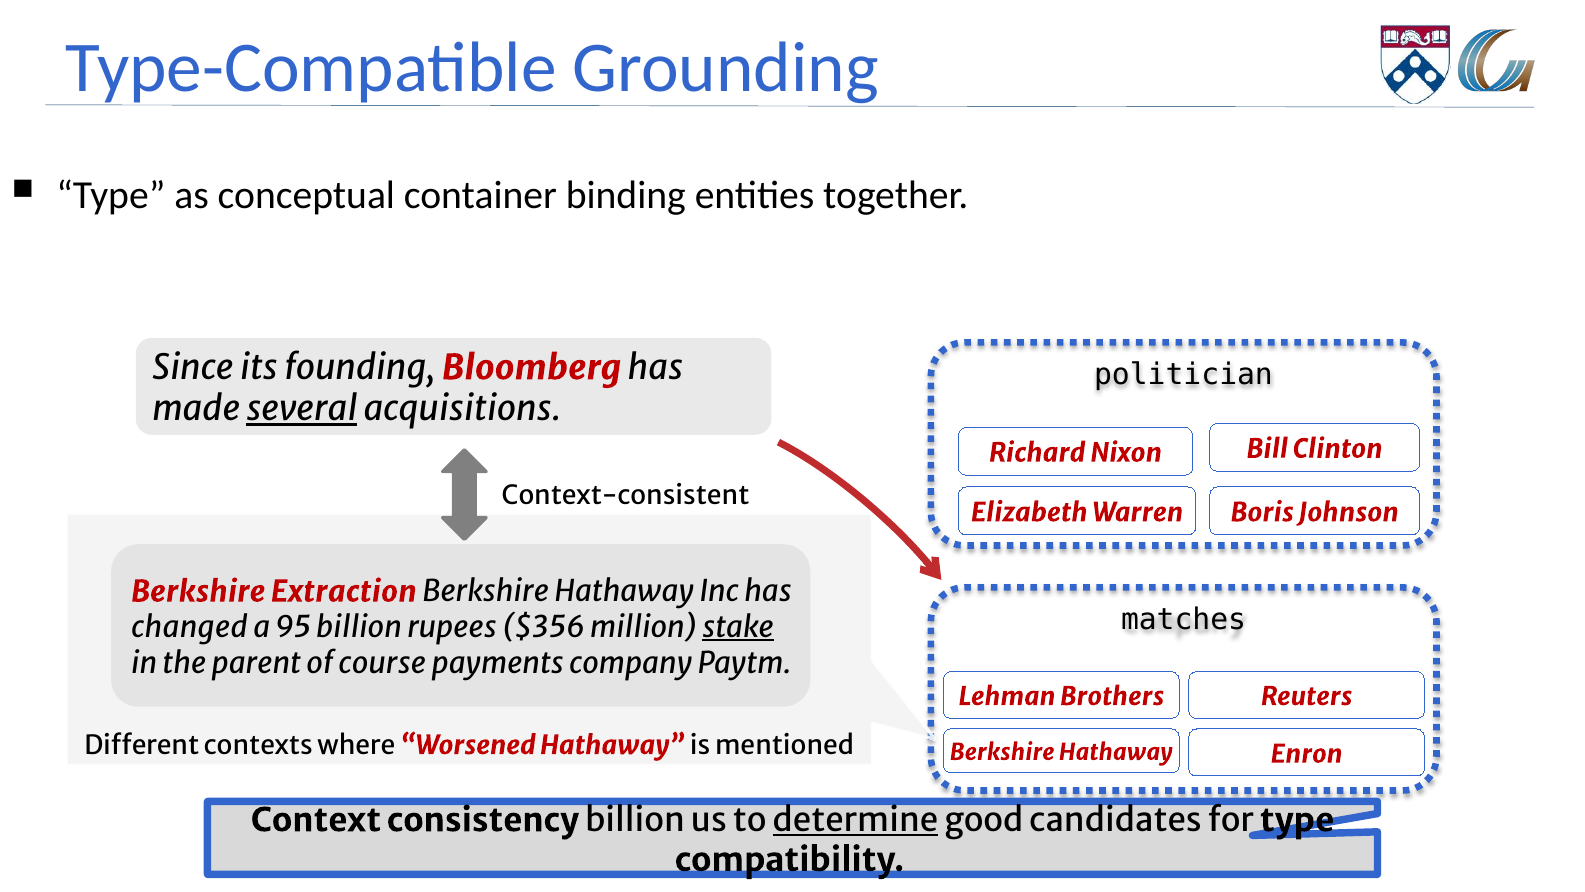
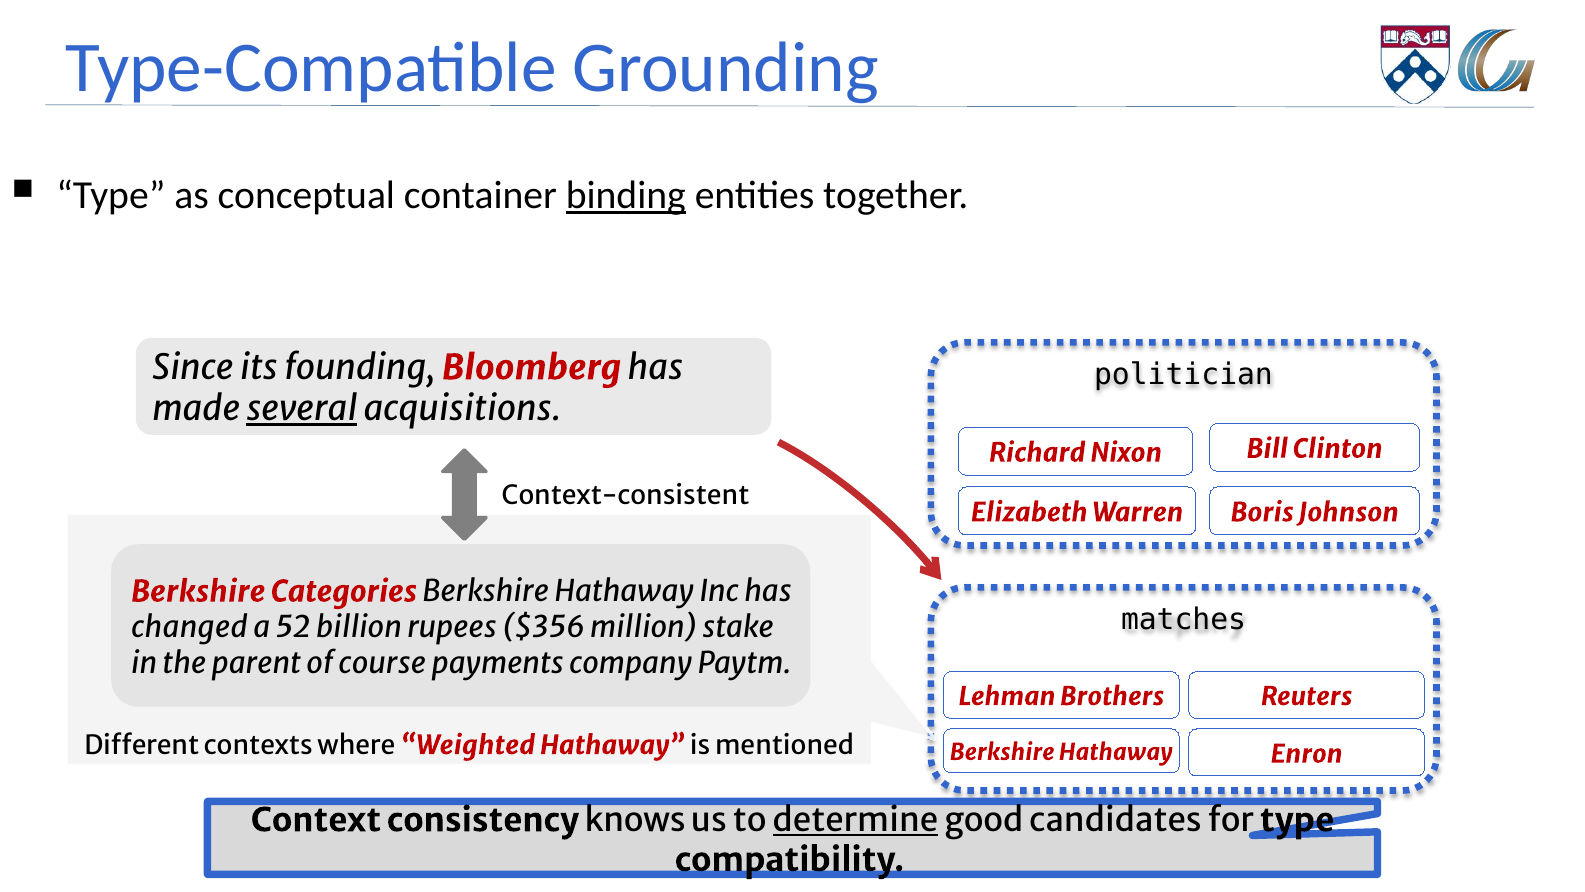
binding underline: none -> present (626, 195)
Extraction: Extraction -> Categories (344, 592)
95: 95 -> 52 (293, 627)
stake underline: present -> none (738, 627)
Worsened: Worsened -> Weighted (468, 745)
consistency billion: billion -> knows (635, 820)
